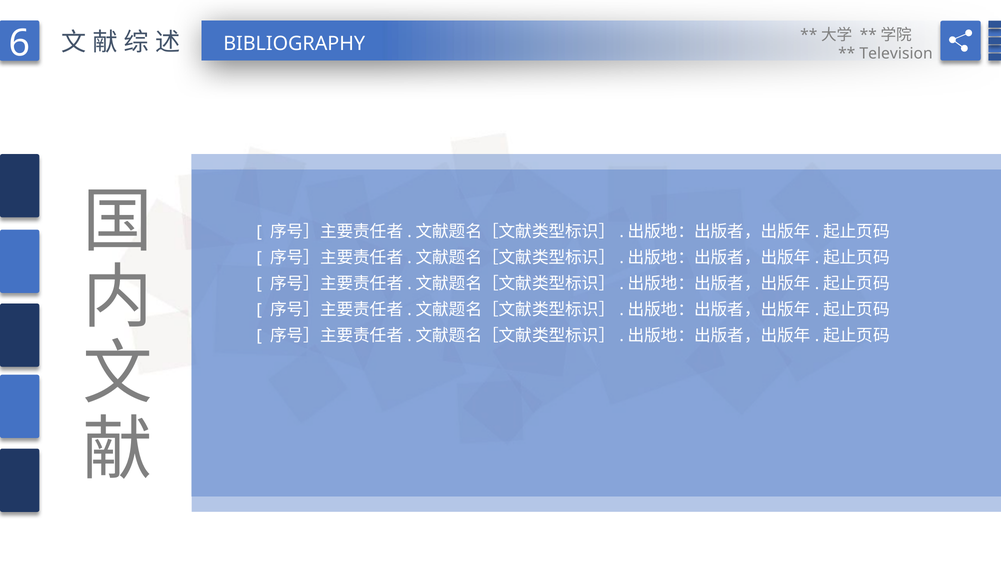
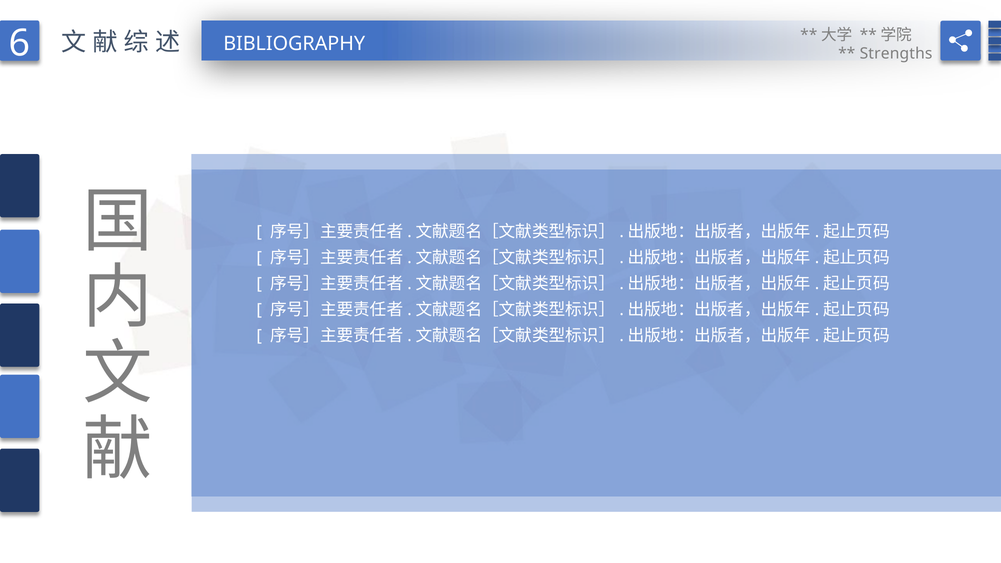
Television: Television -> Strengths (896, 54)
